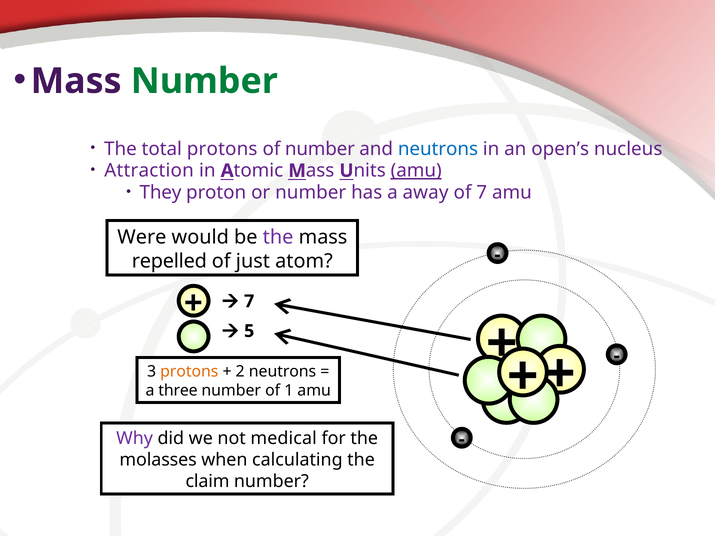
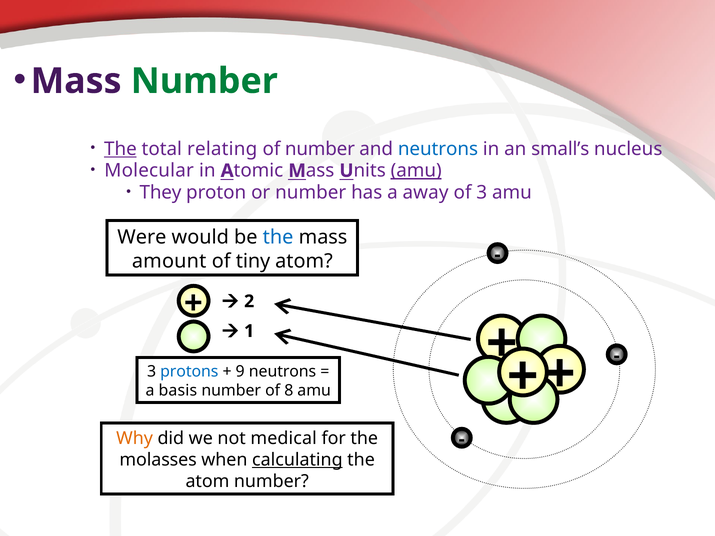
The underline: none -> present (120, 149)
total protons: protons -> relating (222, 149)
open’s: open’s -> small’s (560, 149)
Attraction: Attraction -> Molecular (149, 171)
of 7: 7 -> 3 (482, 193)
the colour: purple -> blue (278, 237)
repelled: repelled -> amount (169, 261)
just: just -> tiny (253, 261)
7: 7 -> 2 (249, 301)
5: 5 -> 1 (249, 331)
protons colour: orange -> blue (189, 372)
2: 2 -> 9 (240, 372)
three: three -> basis (178, 391)
1: 1 -> 8 (289, 391)
Why colour: purple -> orange (135, 438)
calculating underline: none -> present (297, 460)
claim: claim -> atom (207, 481)
